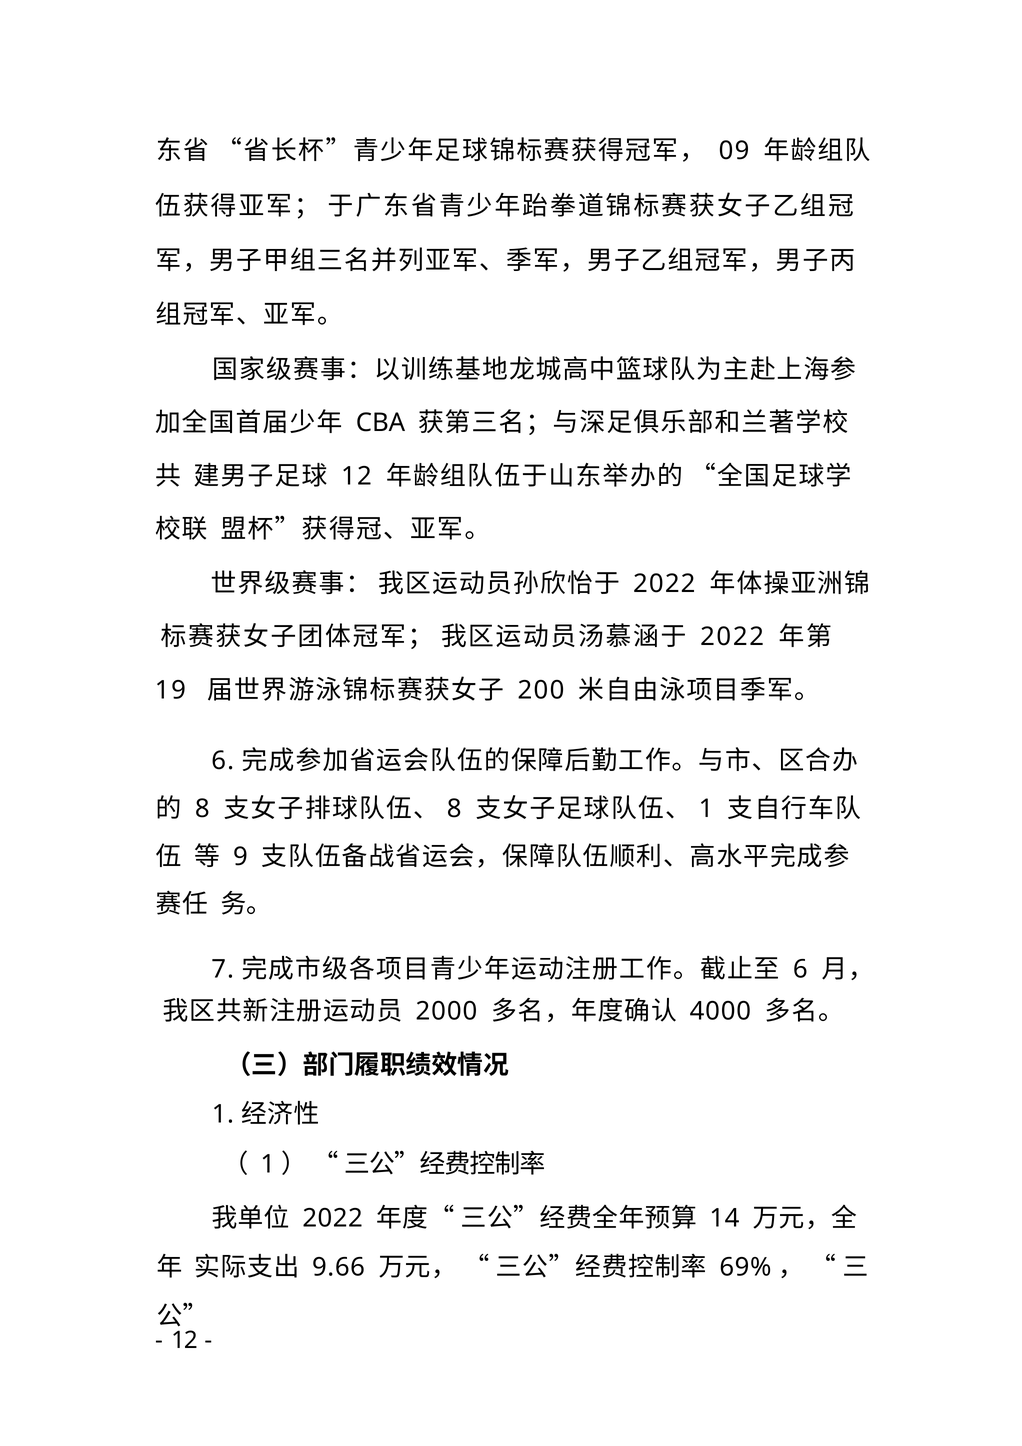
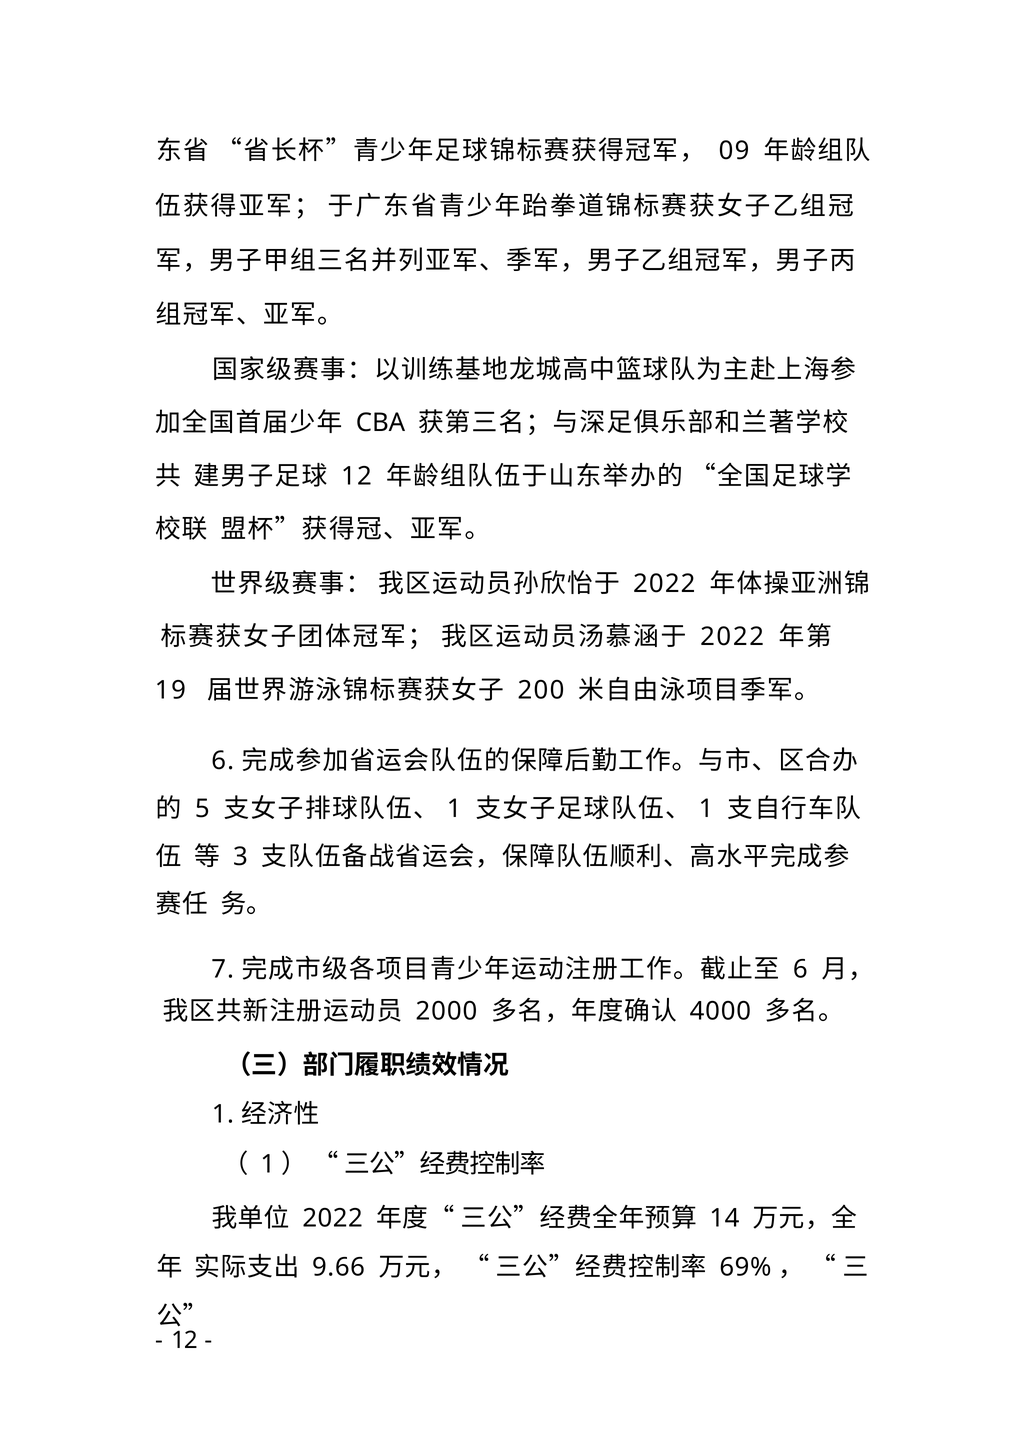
8: 8 -> 5 (202, 808)
8: 8 -> 1 (454, 808)
9: 9 -> 3 (240, 856)
